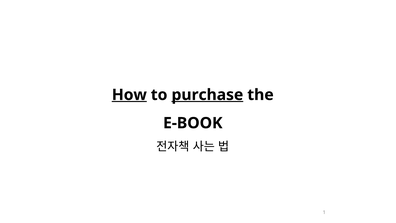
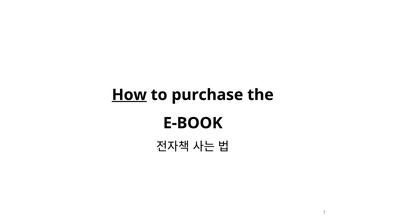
purchase underline: present -> none (207, 95)
